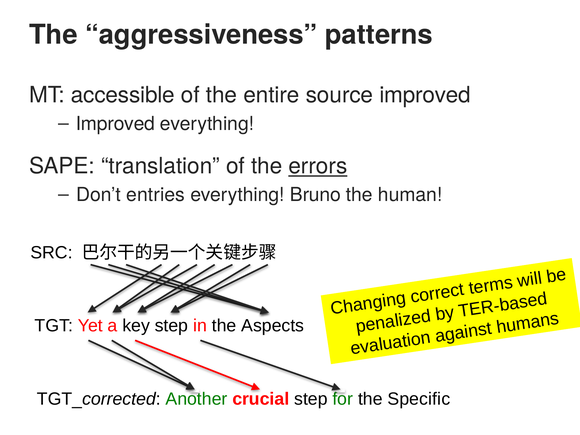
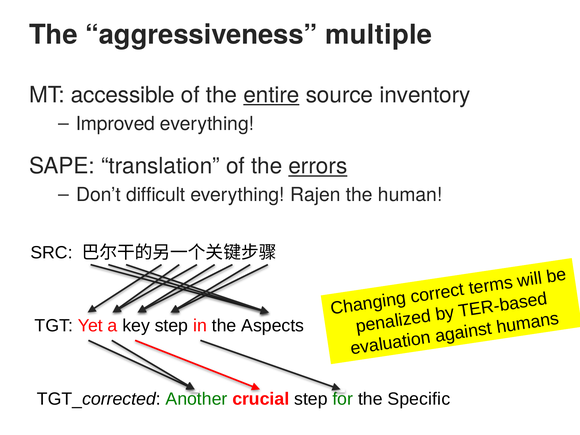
patterns: patterns -> multiple (379, 35)
entire underline: none -> present (271, 95)
source improved: improved -> inventory (425, 95)
entries: entries -> difficult (156, 195)
Bruno: Bruno -> Rajen (315, 195)
